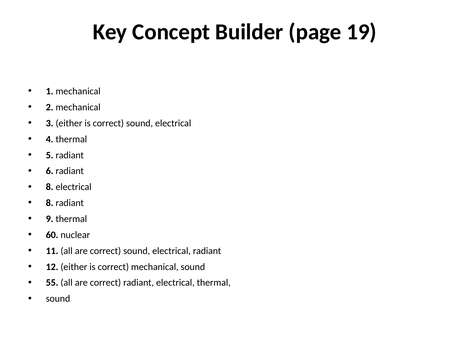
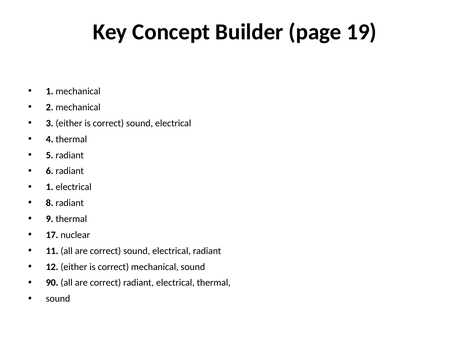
8: 8 -> 1 (50, 187)
60: 60 -> 17 (52, 235)
55: 55 -> 90 (52, 282)
